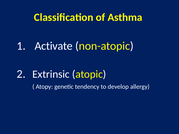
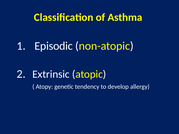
Activate: Activate -> Episodic (54, 46)
